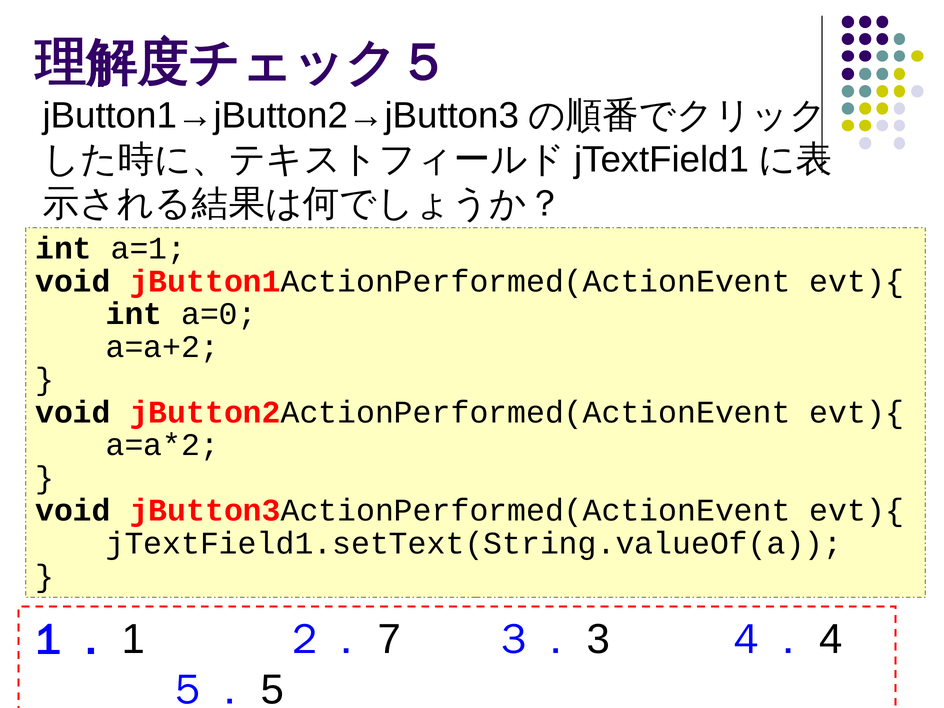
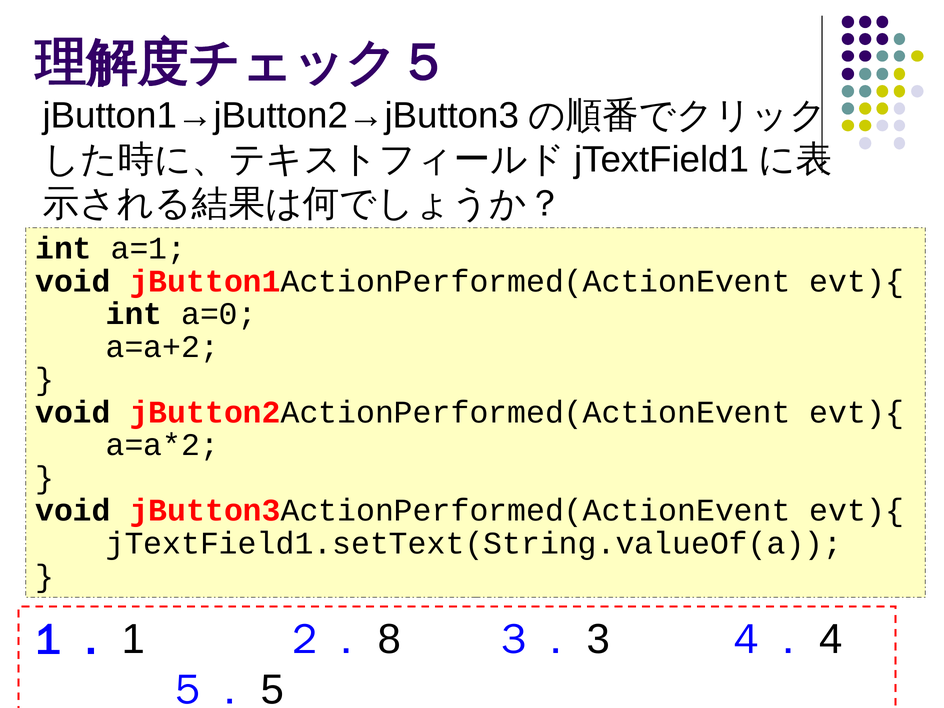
7: 7 -> 8 (389, 639)
